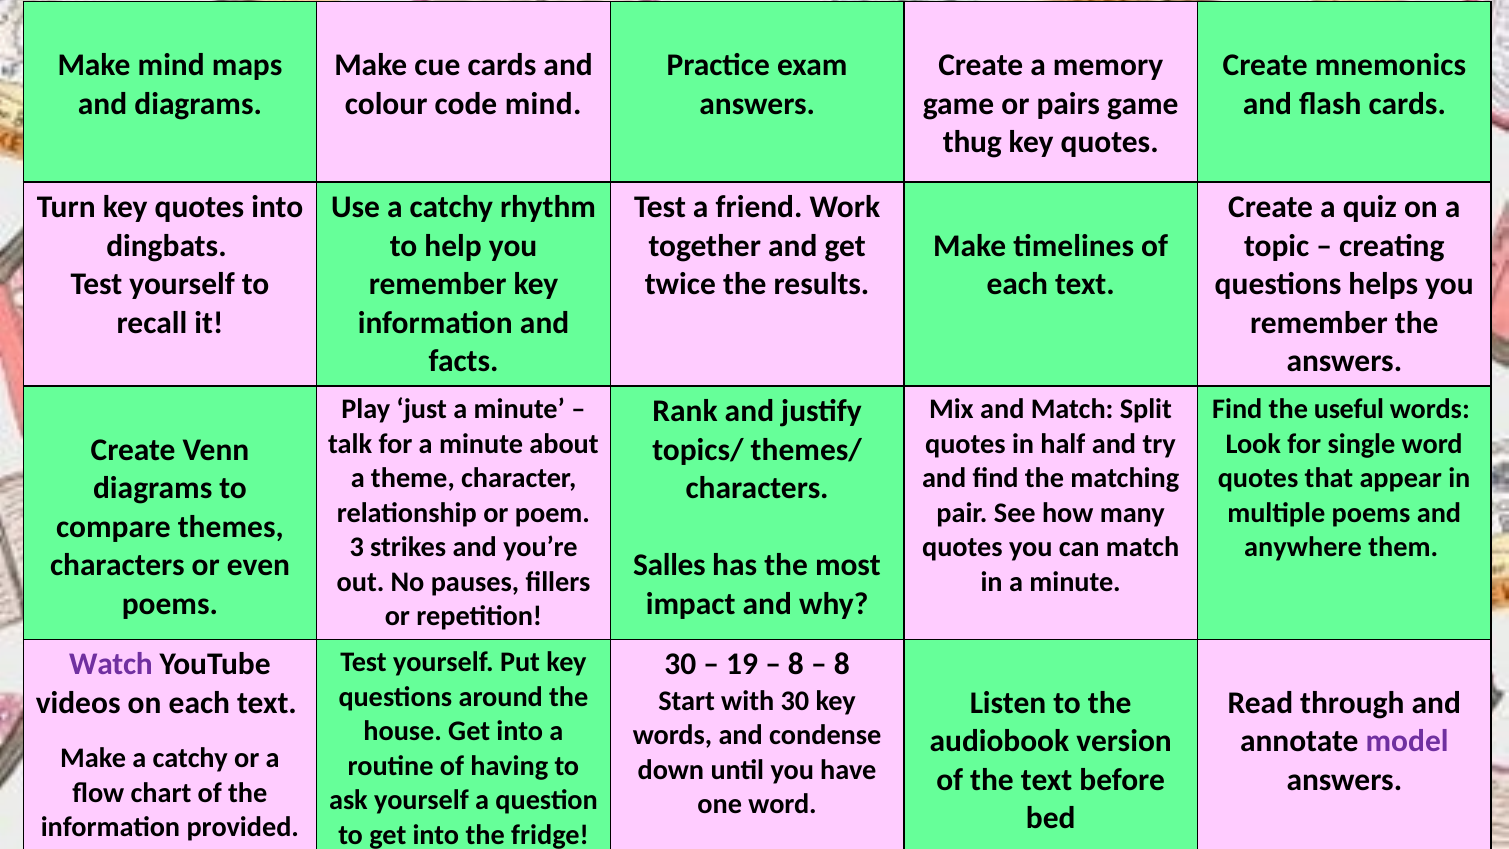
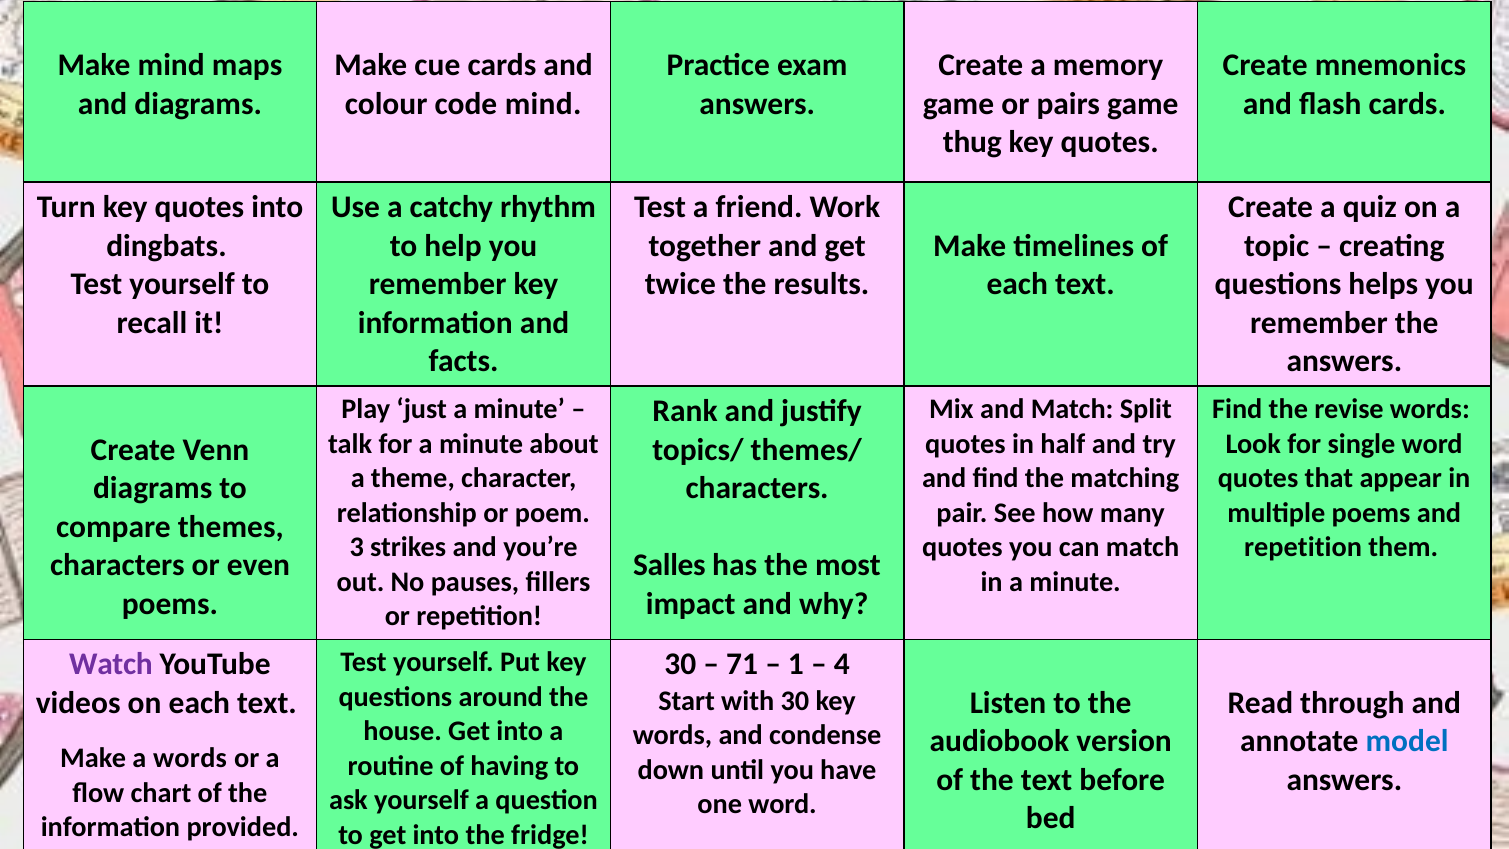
useful: useful -> revise (1349, 409)
anywhere: anywhere -> repetition (1303, 547)
19: 19 -> 71 (742, 664)
8: 8 -> 1 (796, 664)
8: 8 -> 4 (842, 664)
model colour: purple -> blue (1407, 741)
Make a catchy: catchy -> words (190, 758)
